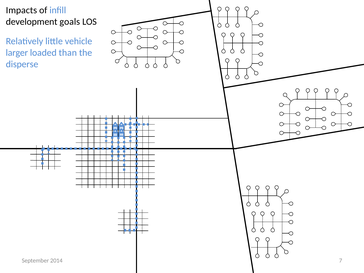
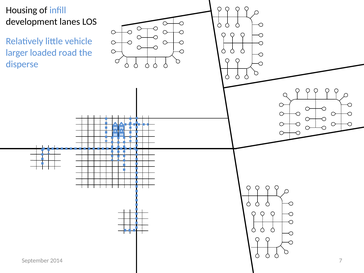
Impacts: Impacts -> Housing (21, 10)
goals: goals -> lanes (70, 22)
than: than -> road (68, 53)
